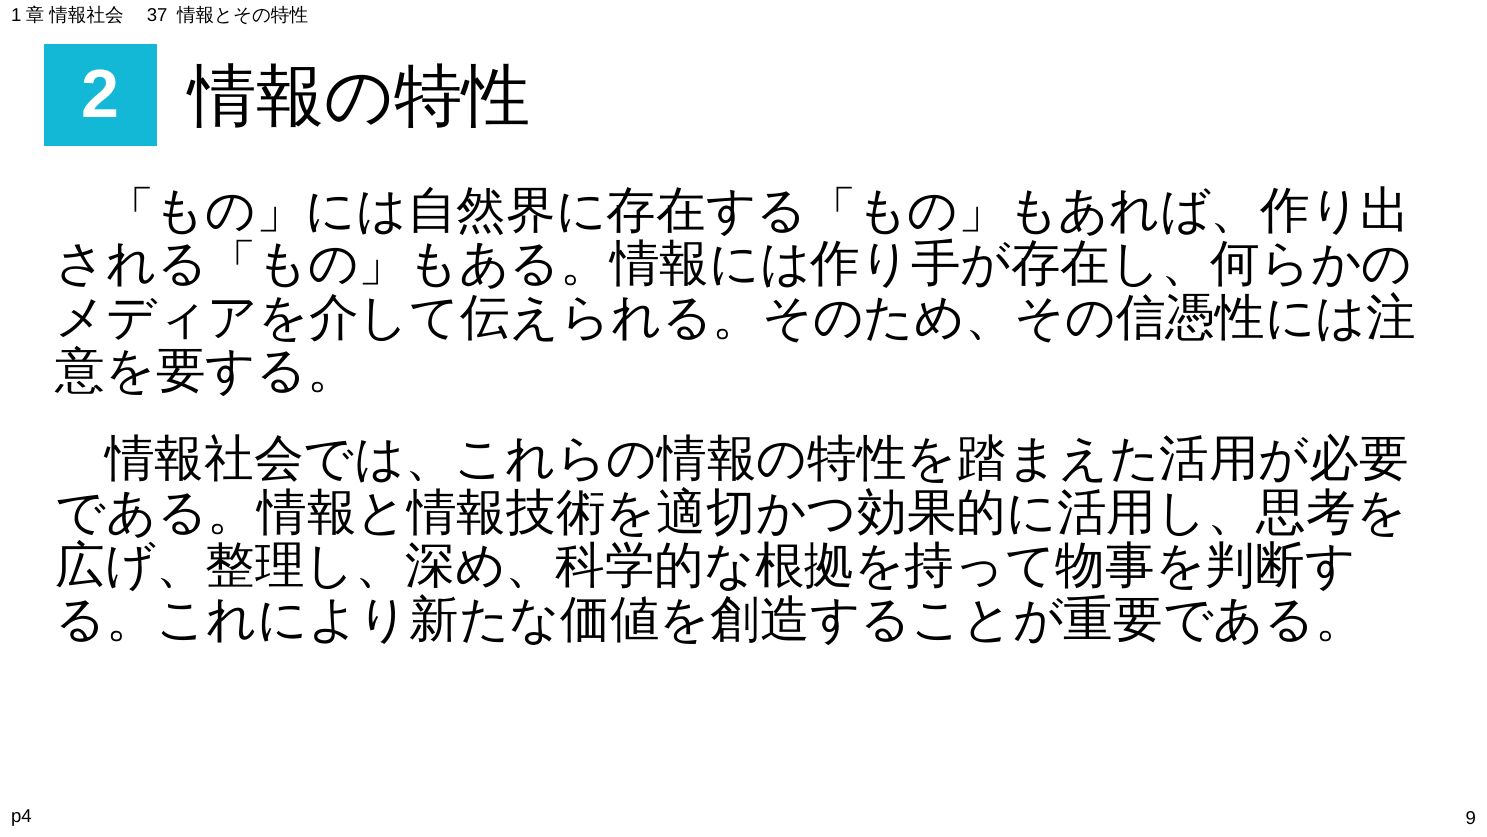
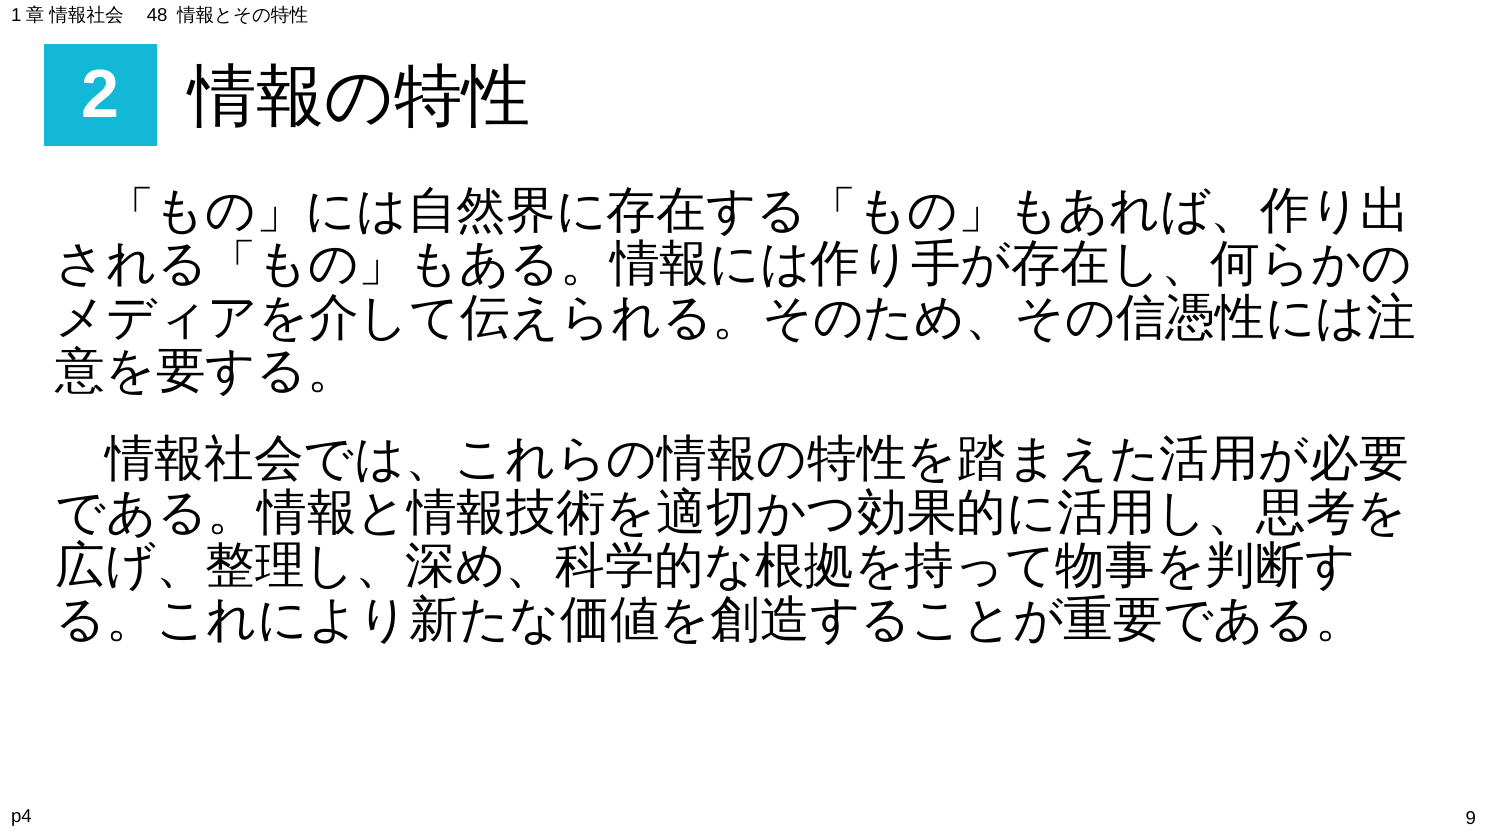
37: 37 -> 48 (157, 16)
